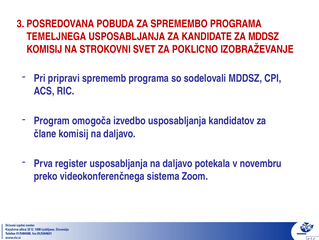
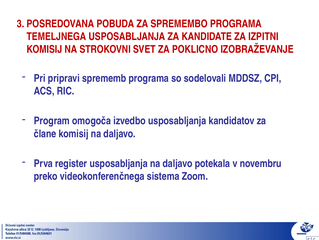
ZA MDDSZ: MDDSZ -> IZPITNI (264, 36)
